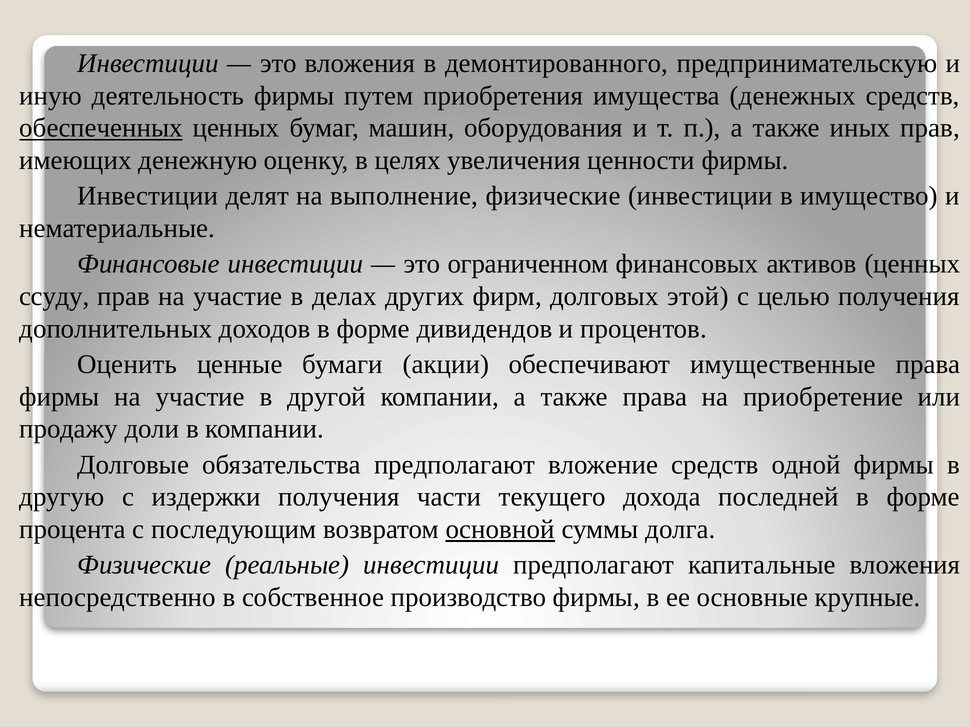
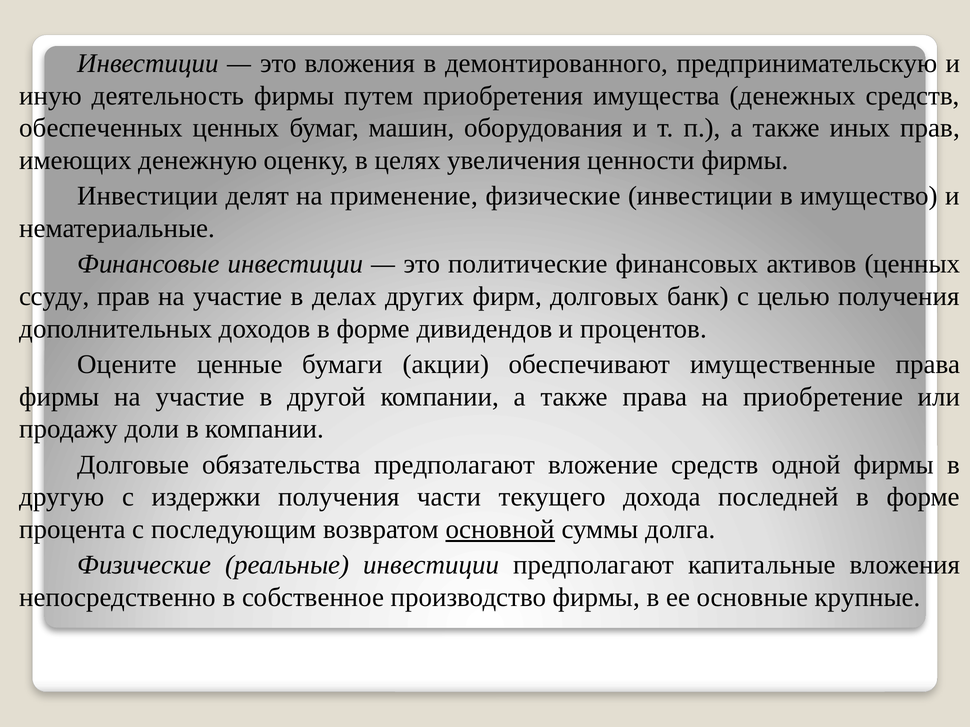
обеспеченных underline: present -> none (101, 128)
выполнение: выполнение -> применение (404, 196)
ограниченном: ограниченном -> политические (528, 264)
этой: этой -> банк (698, 297)
Оценить: Оценить -> Оцените (127, 365)
